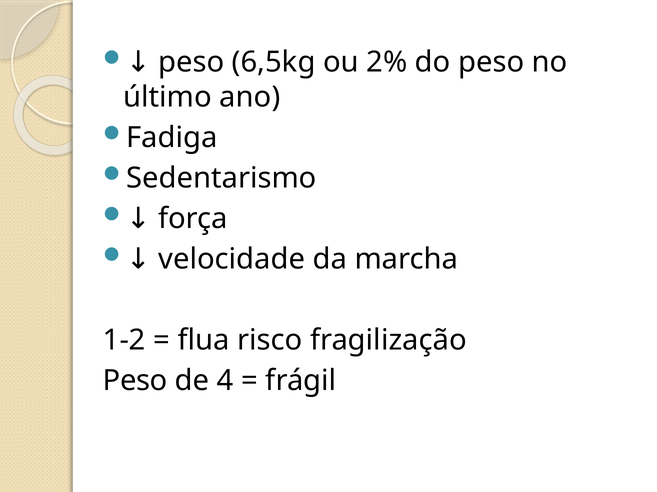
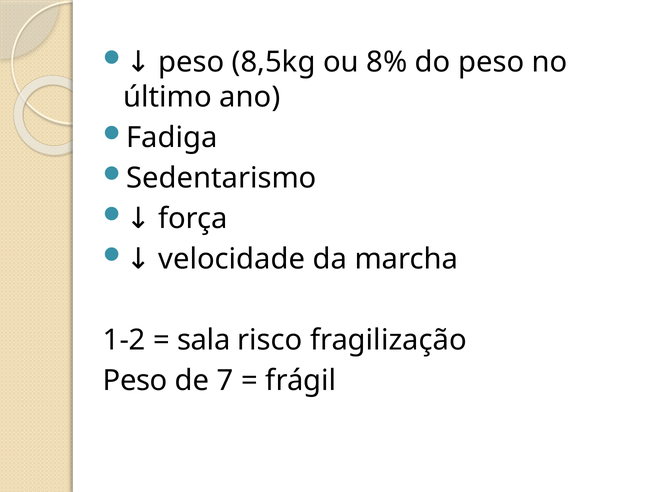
6,5kg: 6,5kg -> 8,5kg (274, 62)
2%: 2% -> 8% (387, 62)
flua: flua -> sala (204, 341)
4: 4 -> 7 (225, 381)
